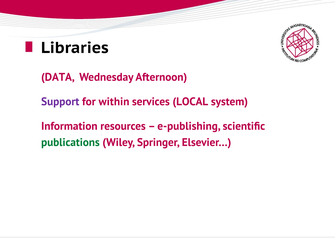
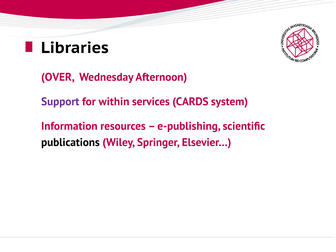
DATA: DATA -> OVER (58, 77)
LOCAL: LOCAL -> CARDS (190, 102)
publications colour: green -> black (70, 142)
